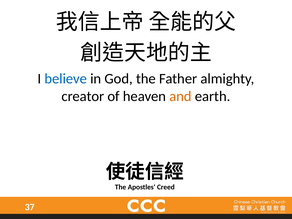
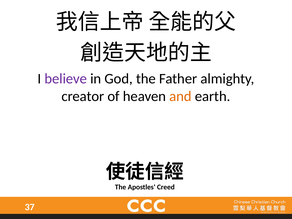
believe colour: blue -> purple (66, 79)
